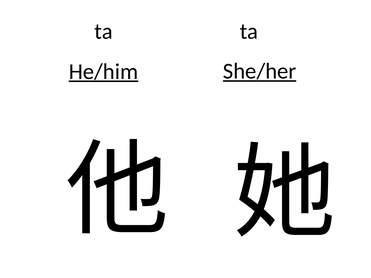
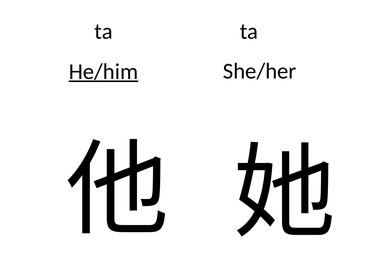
She/her underline: present -> none (260, 71)
